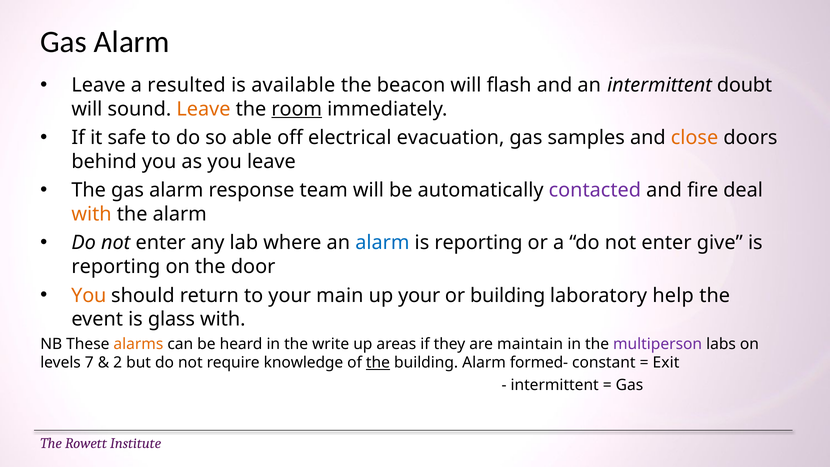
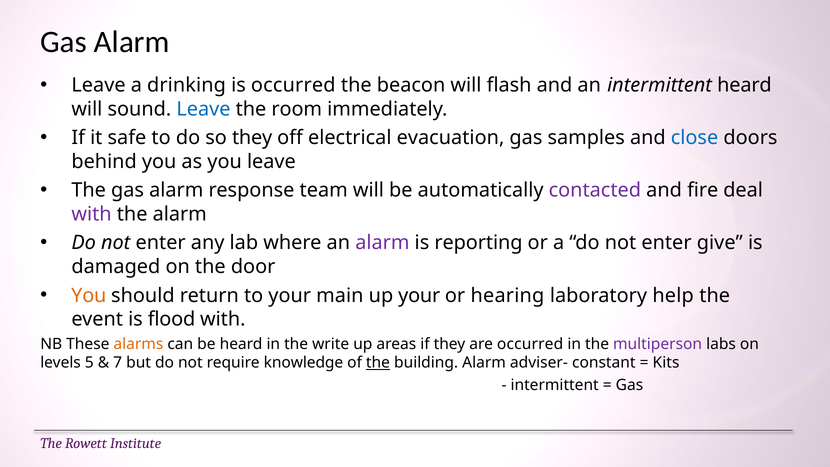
resulted: resulted -> drinking (187, 85)
is available: available -> occurred (293, 85)
intermittent doubt: doubt -> heard (744, 85)
Leave colour: orange -> blue (203, 109)
room underline: present -> none (297, 109)
so able: able -> they (252, 138)
close colour: orange -> blue (695, 138)
with colour: orange -> purple (92, 214)
alarm colour: blue -> purple (382, 243)
reporting: reporting -> damaged (116, 267)
or building: building -> hearing (507, 295)
glass: glass -> flood (172, 319)
are maintain: maintain -> occurred (530, 344)
7: 7 -> 5 (89, 363)
2: 2 -> 7 (118, 363)
formed-: formed- -> adviser- (539, 363)
Exit: Exit -> Kits (666, 363)
